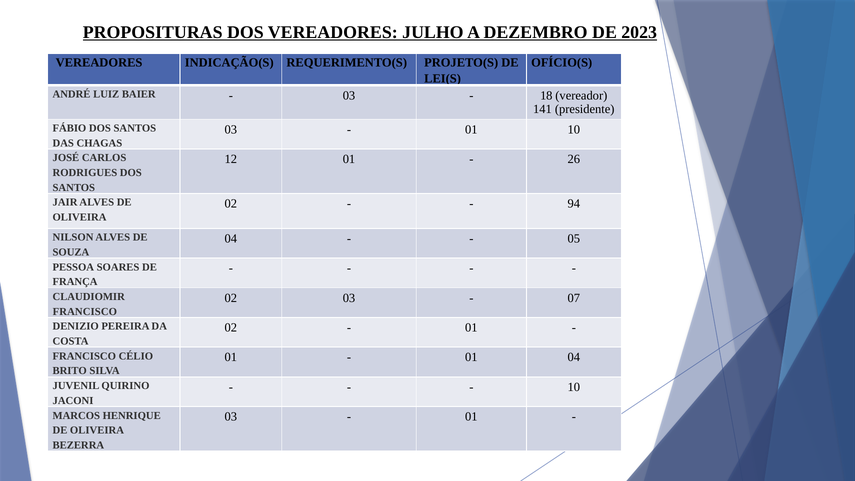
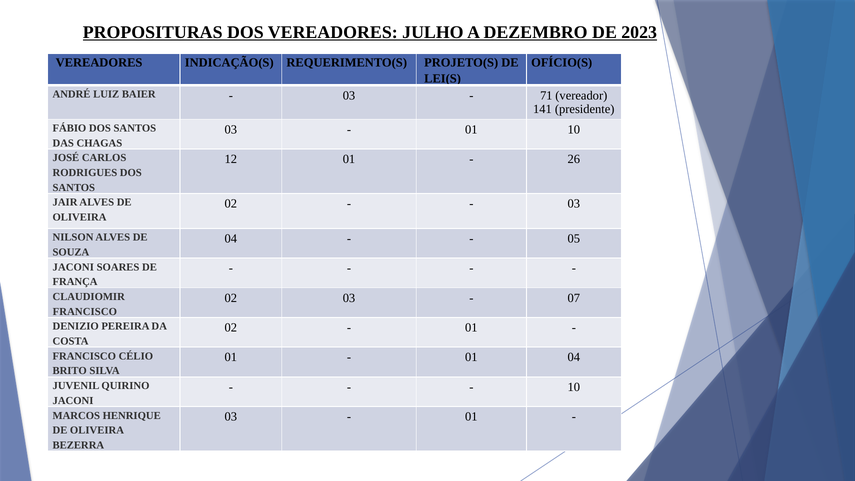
18: 18 -> 71 (546, 95)
94: 94 -> 03 (574, 204)
PESSOA: PESSOA -> JACONI (73, 267)
